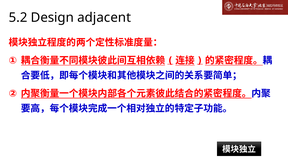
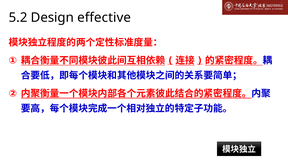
adjacent: adjacent -> effective (104, 17)
